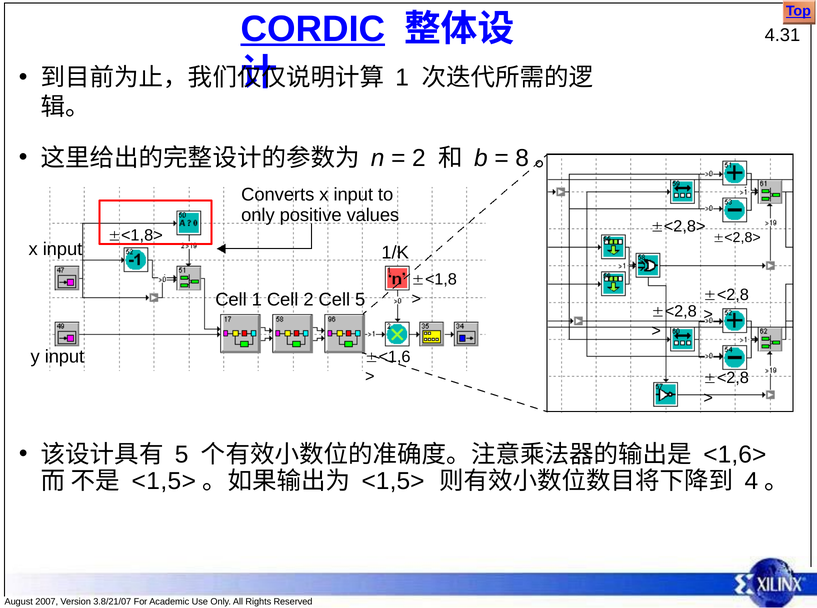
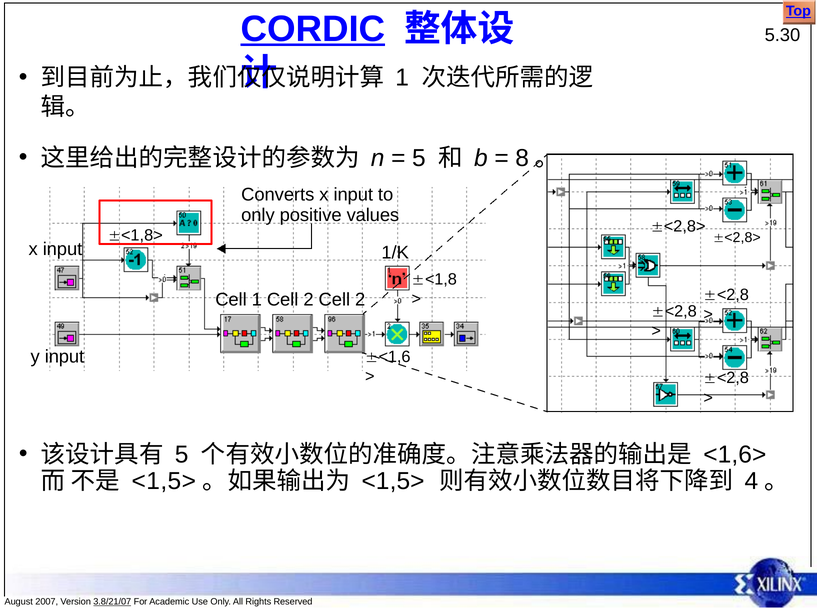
4.31: 4.31 -> 5.30 (782, 35)
2: 2 -> 5 (419, 158)
2 Cell 5: 5 -> 2 (360, 300)
3.8/21/07 underline: none -> present (112, 602)
